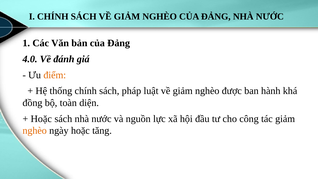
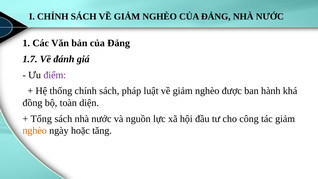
4.0: 4.0 -> 1.7 (30, 59)
điểm colour: orange -> purple (55, 75)
Hoặc: Hoặc -> Tổng (41, 119)
